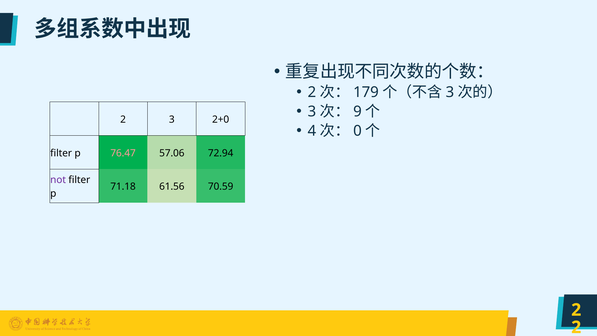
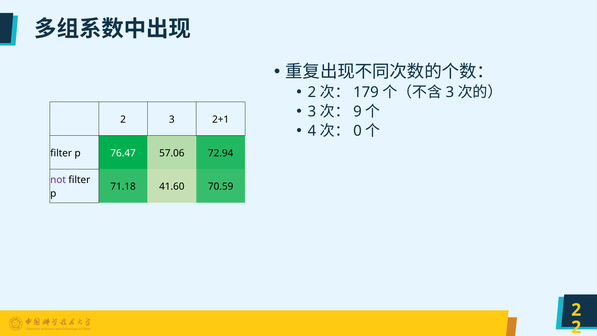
2+0: 2+0 -> 2+1 (221, 119)
76.47 colour: pink -> white (123, 153)
61.56: 61.56 -> 41.60 (172, 187)
